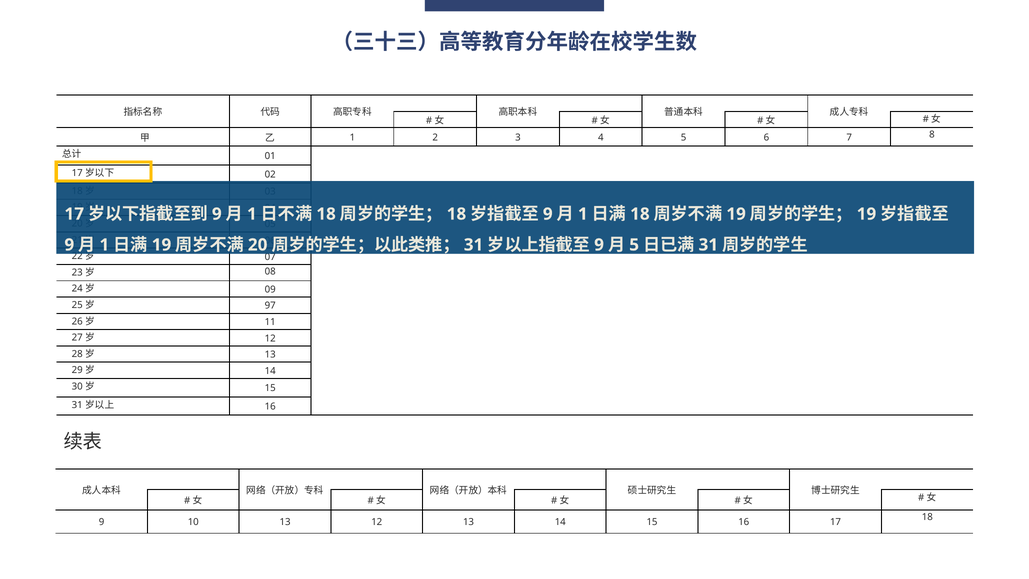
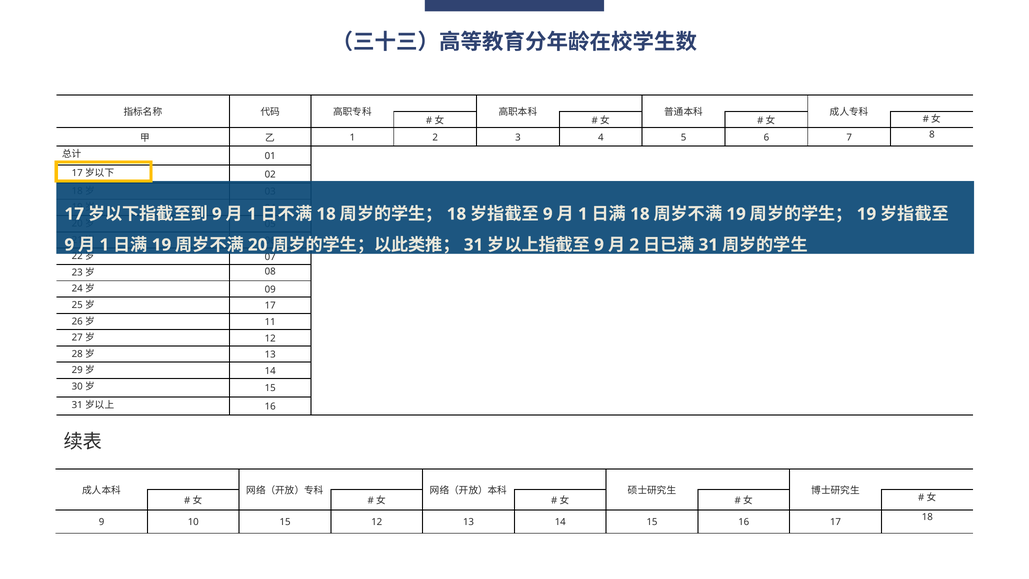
5: 5 -> 2 (634, 245)
97: 97 -> 17 (270, 306)
10 13: 13 -> 15 (285, 522)
